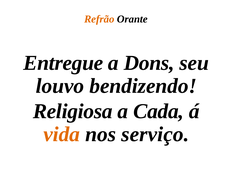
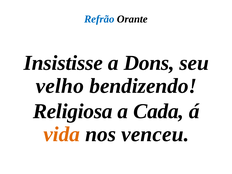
Refrão colour: orange -> blue (99, 19)
Entregue: Entregue -> Insistisse (63, 63)
louvo: louvo -> velho (60, 86)
serviço: serviço -> venceu (155, 134)
